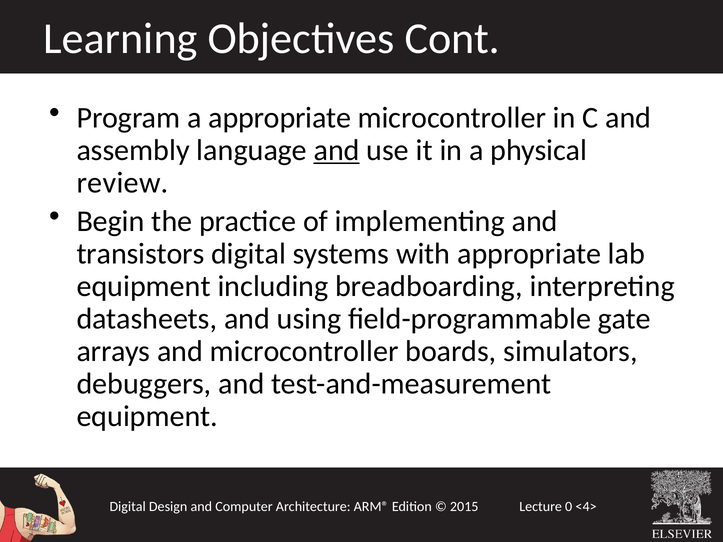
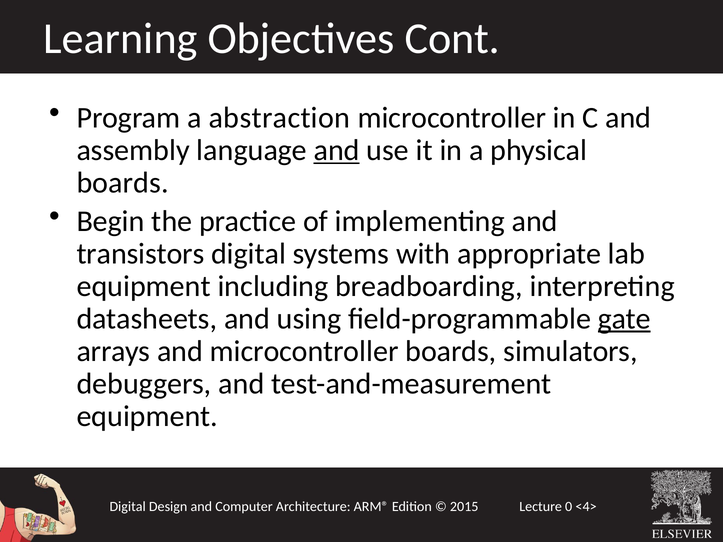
a appropriate: appropriate -> abstraction (279, 118)
review: review -> boards (123, 183)
gate underline: none -> present (624, 319)
